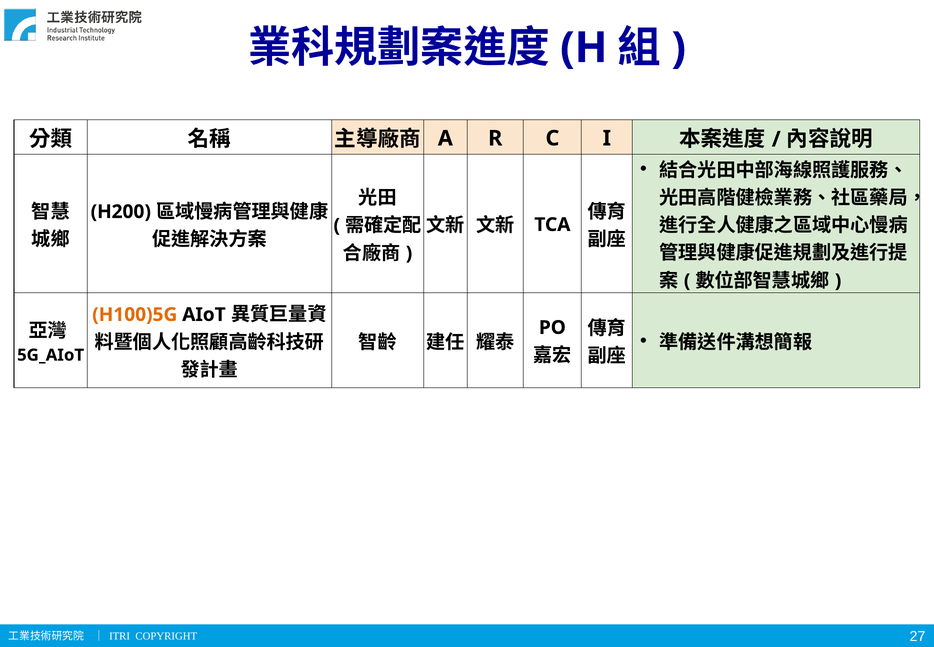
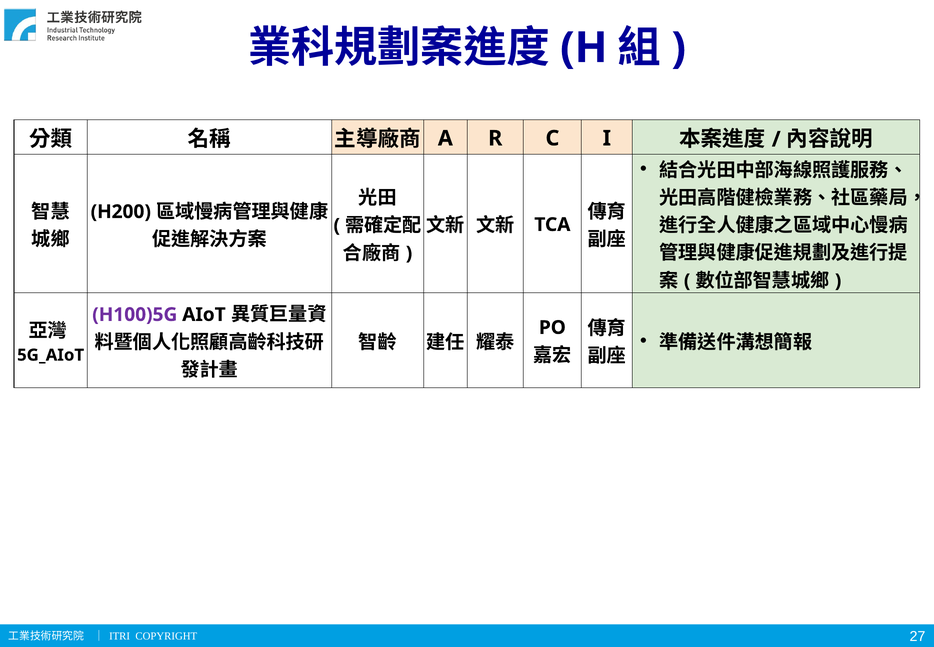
H100)5G colour: orange -> purple (135, 314)
